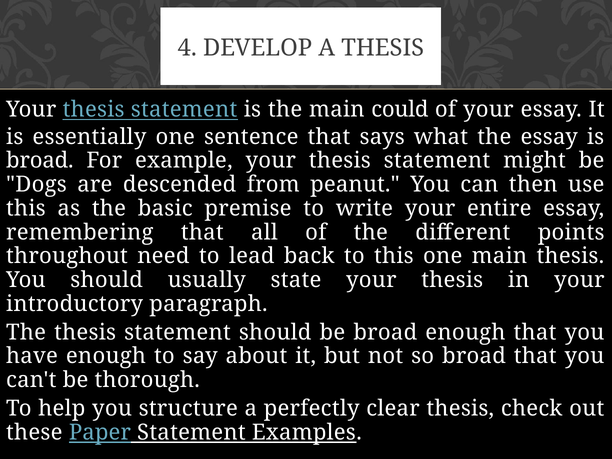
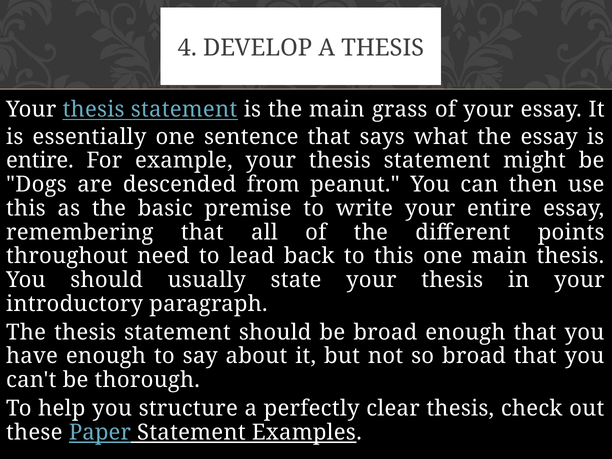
could: could -> grass (400, 110)
broad: broad -> entire (40, 161)
